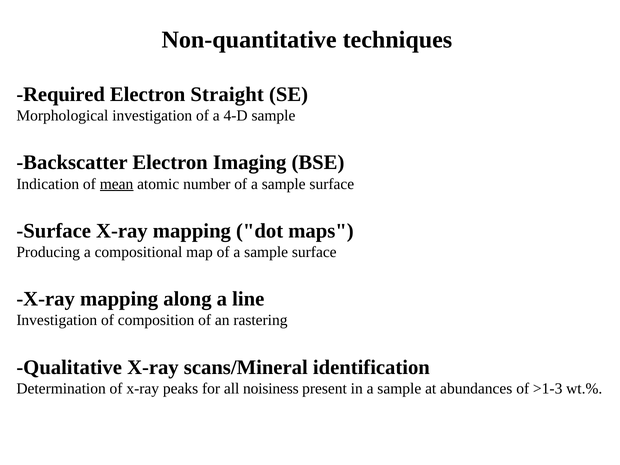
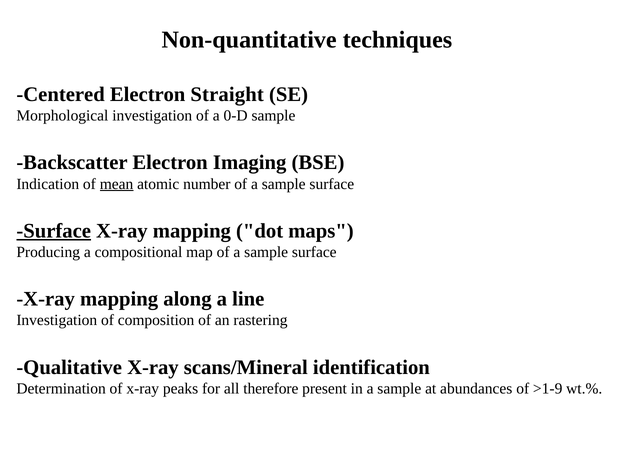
Required: Required -> Centered (61, 94)
4-D: 4-D -> 0-D (236, 116)
Surface underline: none -> present (54, 231)
noisiness: noisiness -> therefore (271, 389)
>1-3: >1-3 -> >1-9 (548, 389)
